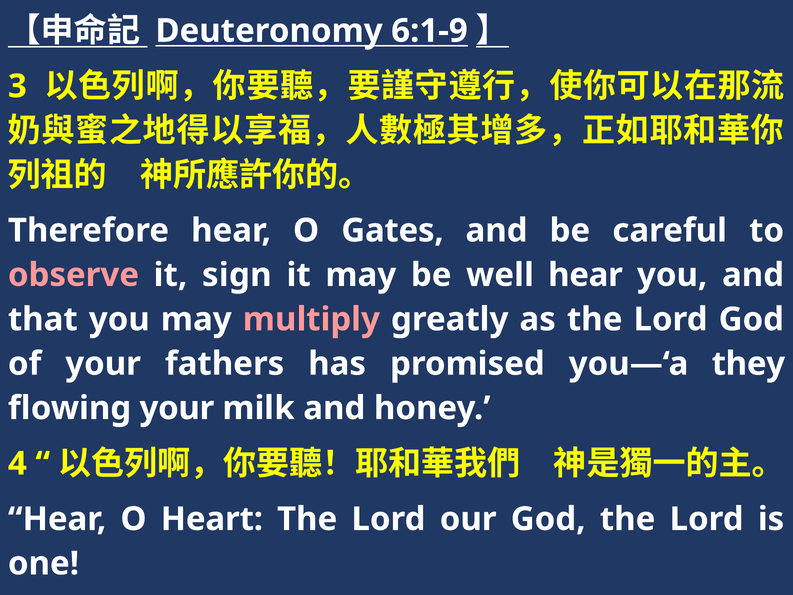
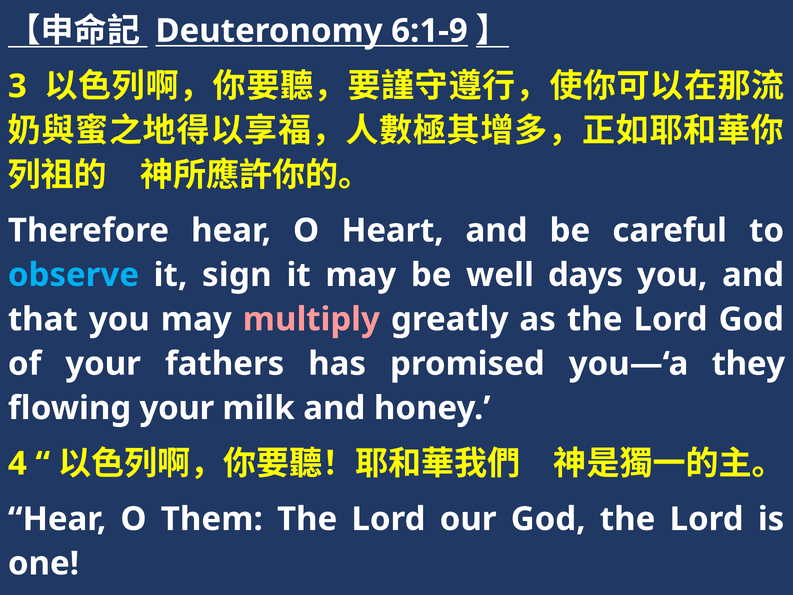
Gates: Gates -> Heart (392, 230)
observe colour: pink -> light blue (73, 275)
well hear: hear -> days (586, 275)
Heart: Heart -> Them (212, 519)
